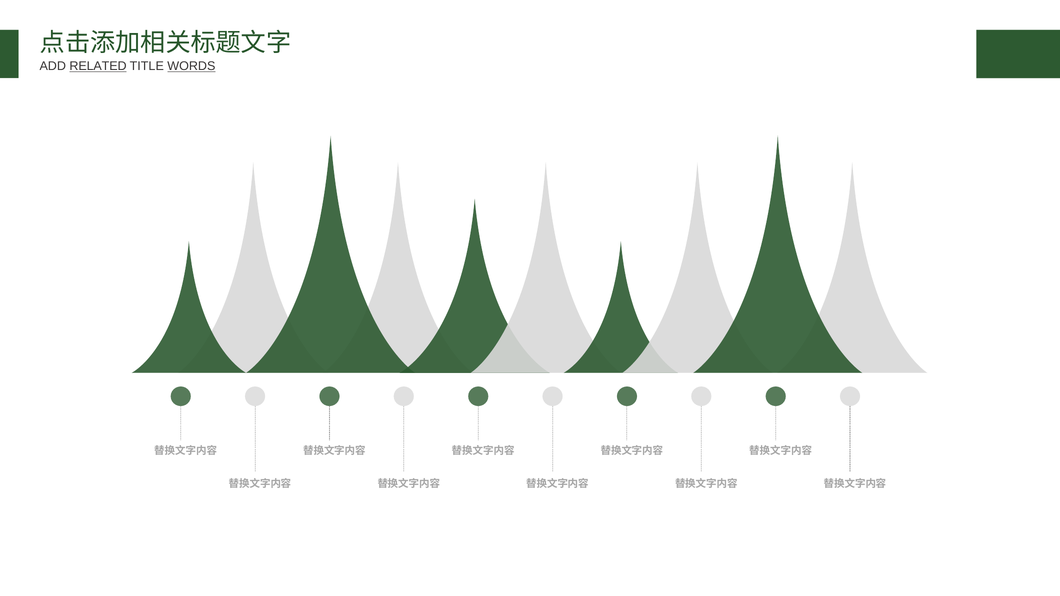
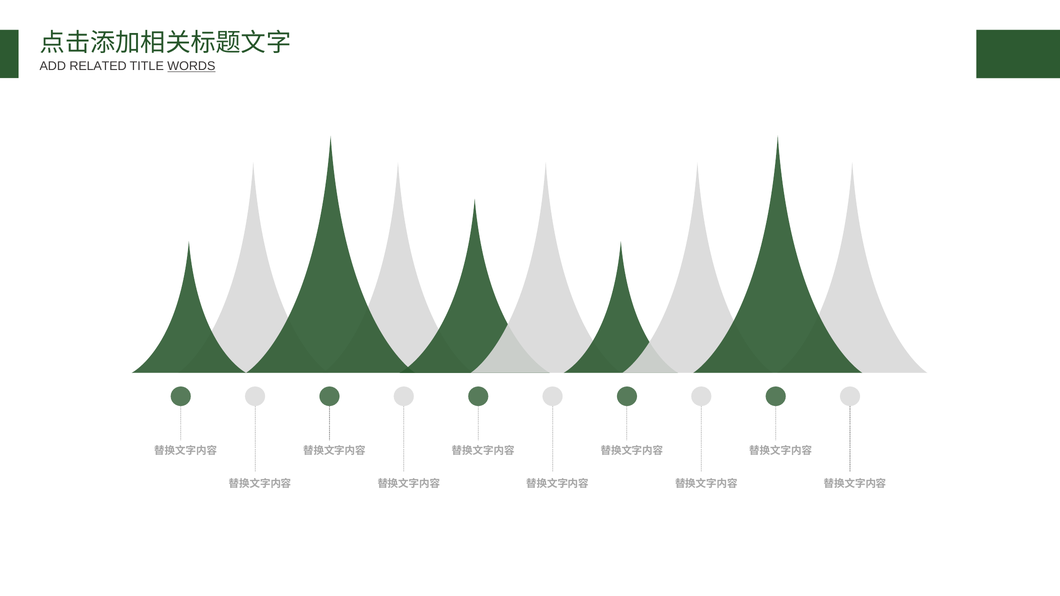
RELATED underline: present -> none (98, 66)
